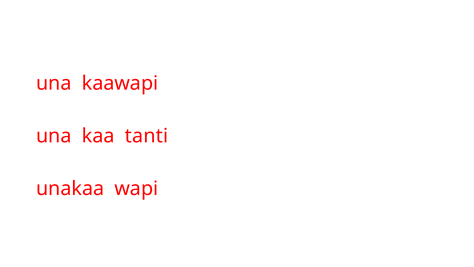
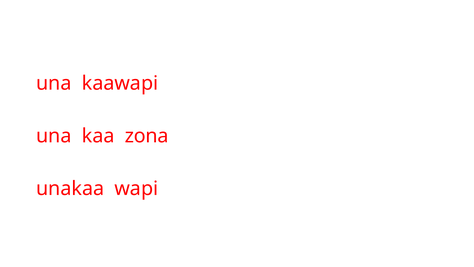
tanti: tanti -> zona (147, 136)
